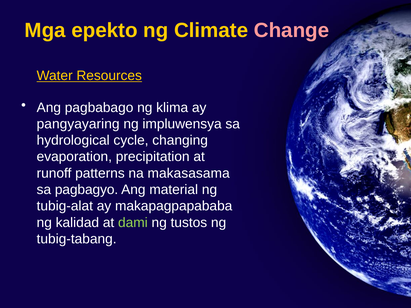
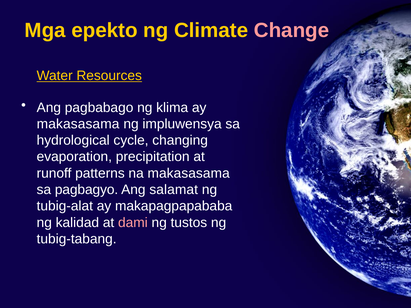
pangyayaring: pangyayaring -> makasasama (78, 124)
material: material -> salamat (174, 190)
dami colour: light green -> pink (133, 223)
